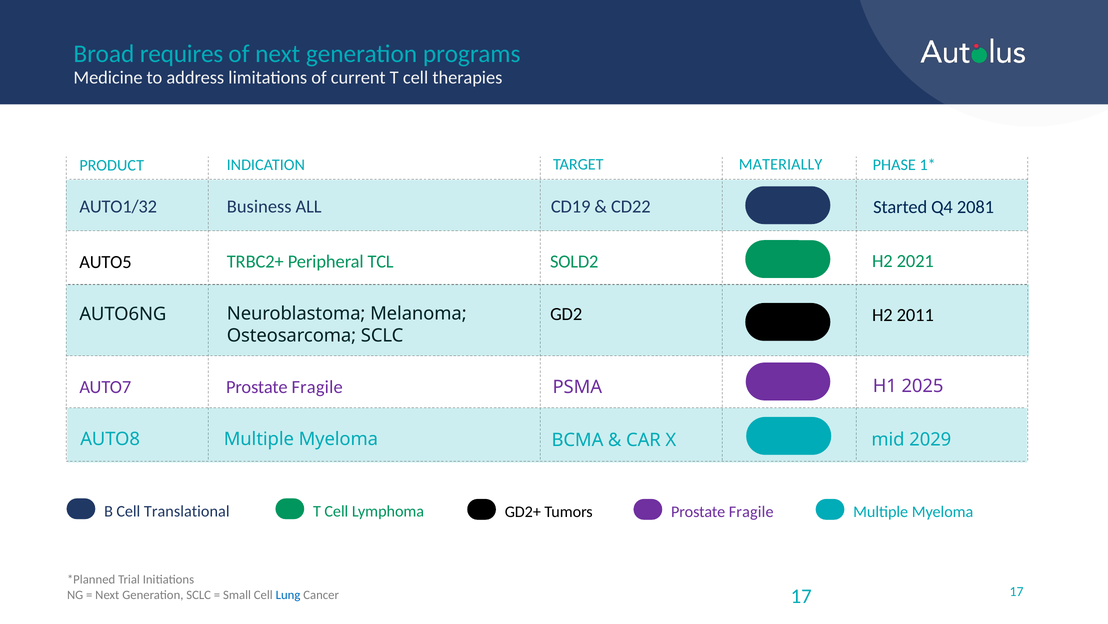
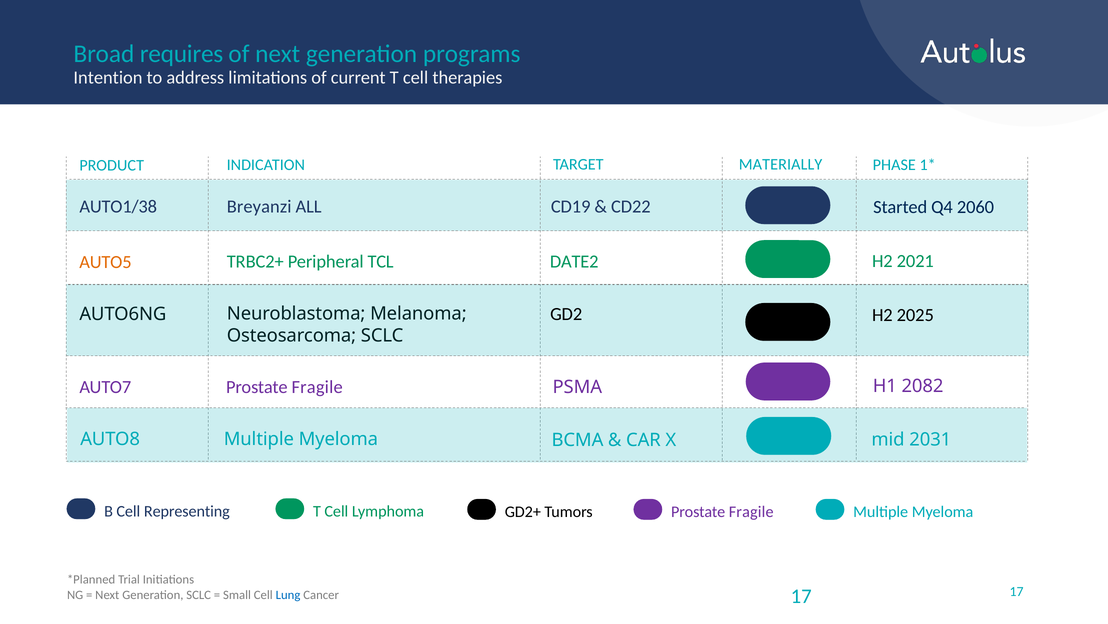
Medicine: Medicine -> Intention (108, 78)
AUTO1/32: AUTO1/32 -> AUTO1/38 (118, 206)
Business: Business -> Breyanzi (259, 206)
2081: 2081 -> 2060 (975, 207)
AUTO5 colour: black -> orange (105, 262)
SOLD2: SOLD2 -> DATE2 (574, 261)
2011: 2011 -> 2025 (915, 315)
2025: 2025 -> 2082 (923, 386)
2029: 2029 -> 2031 (930, 439)
Translational: Translational -> Representing (187, 511)
